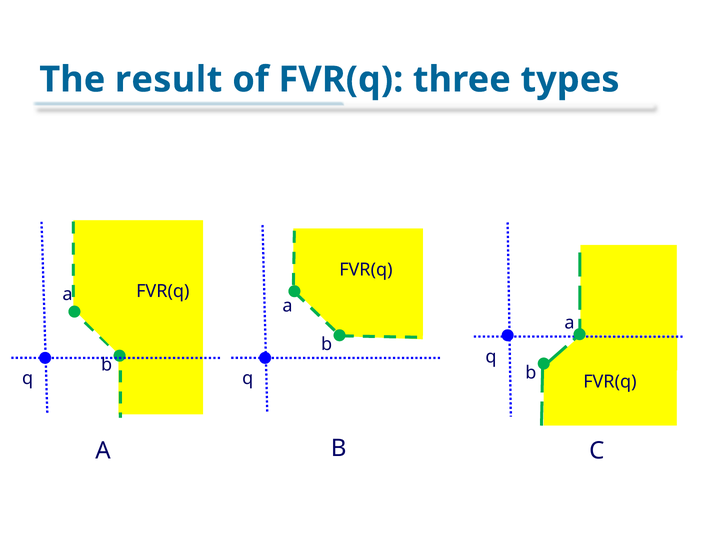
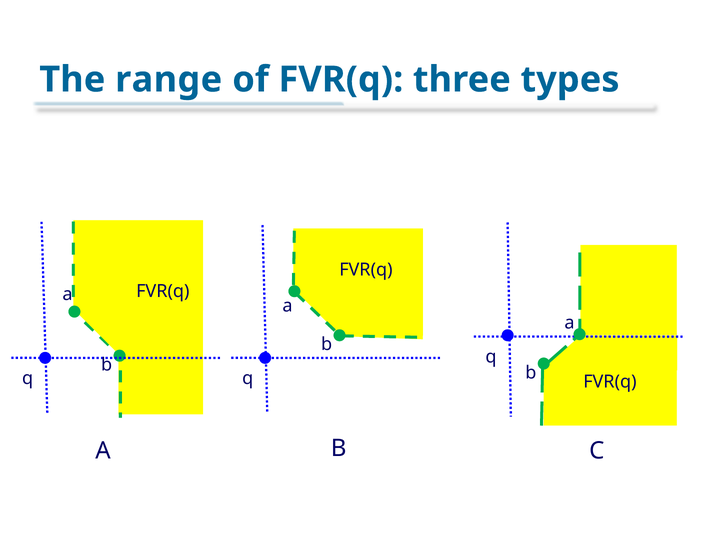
result: result -> range (169, 80)
